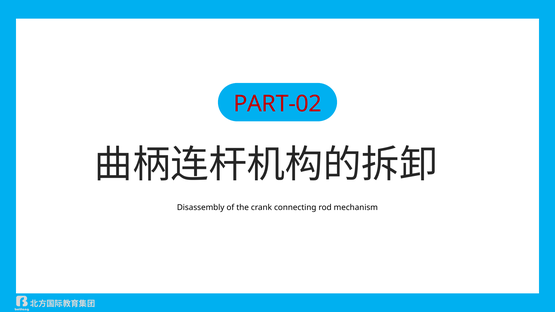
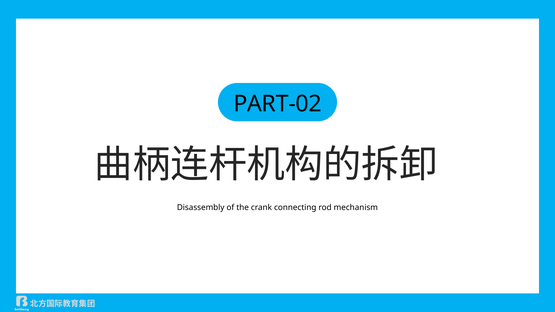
PART-02 colour: red -> black (278, 104)
